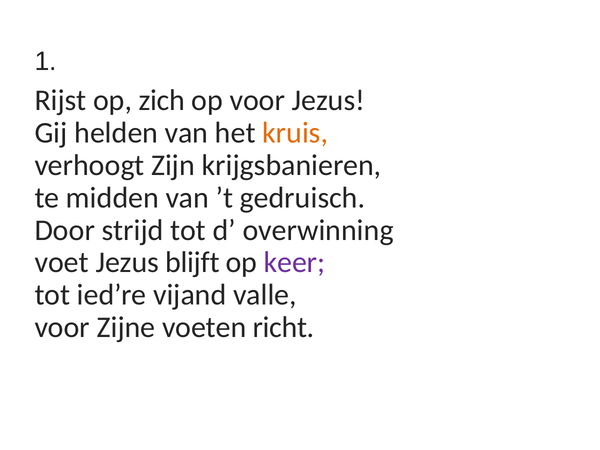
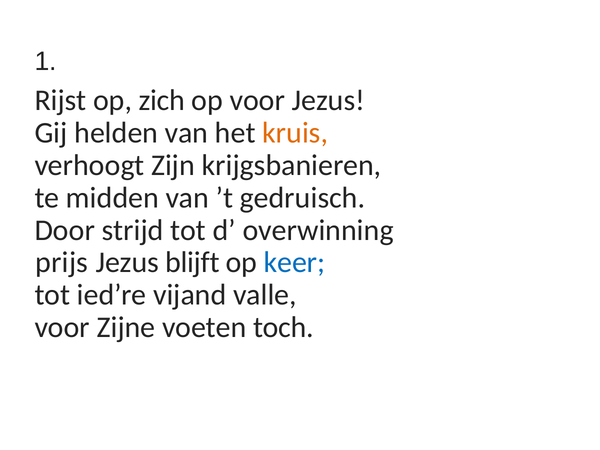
voet: voet -> prijs (62, 263)
keer colour: purple -> blue (295, 263)
richt: richt -> toch (284, 327)
